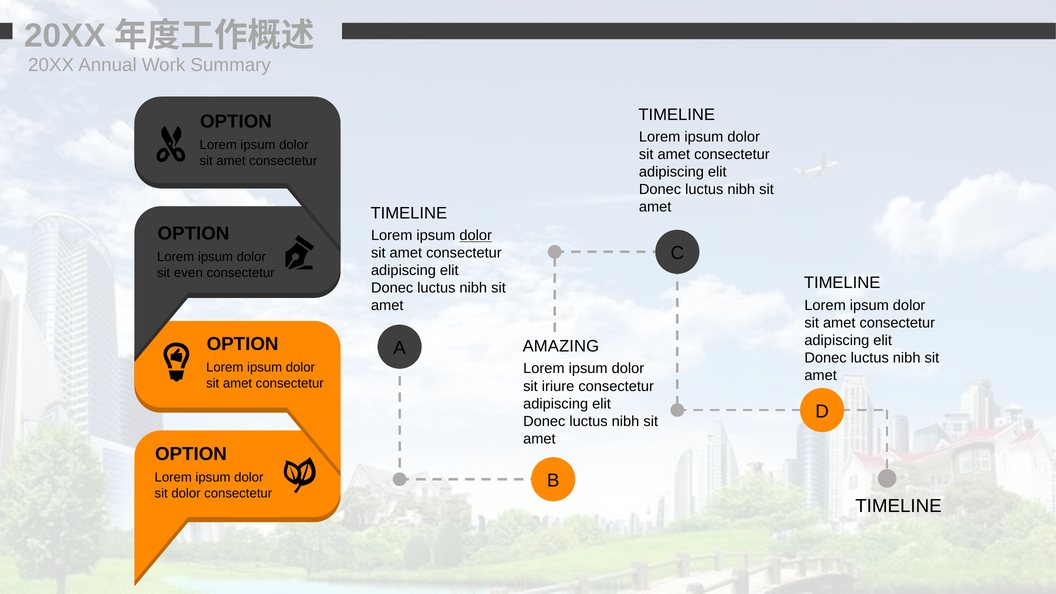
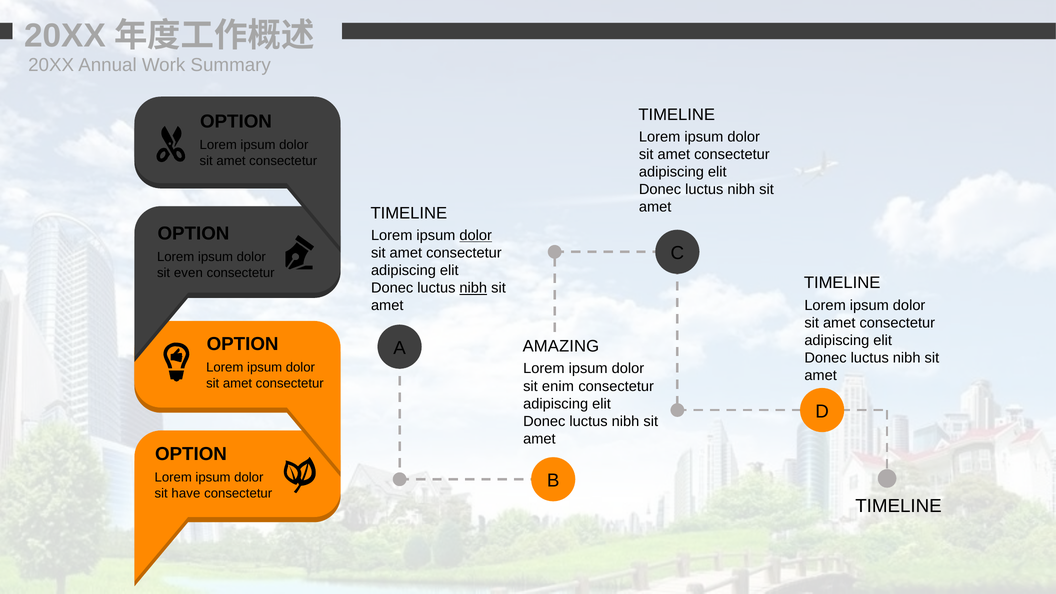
nibh underline: none -> present (473, 288)
iriure: iriure -> enim (558, 386)
sit dolor: dolor -> have (186, 493)
